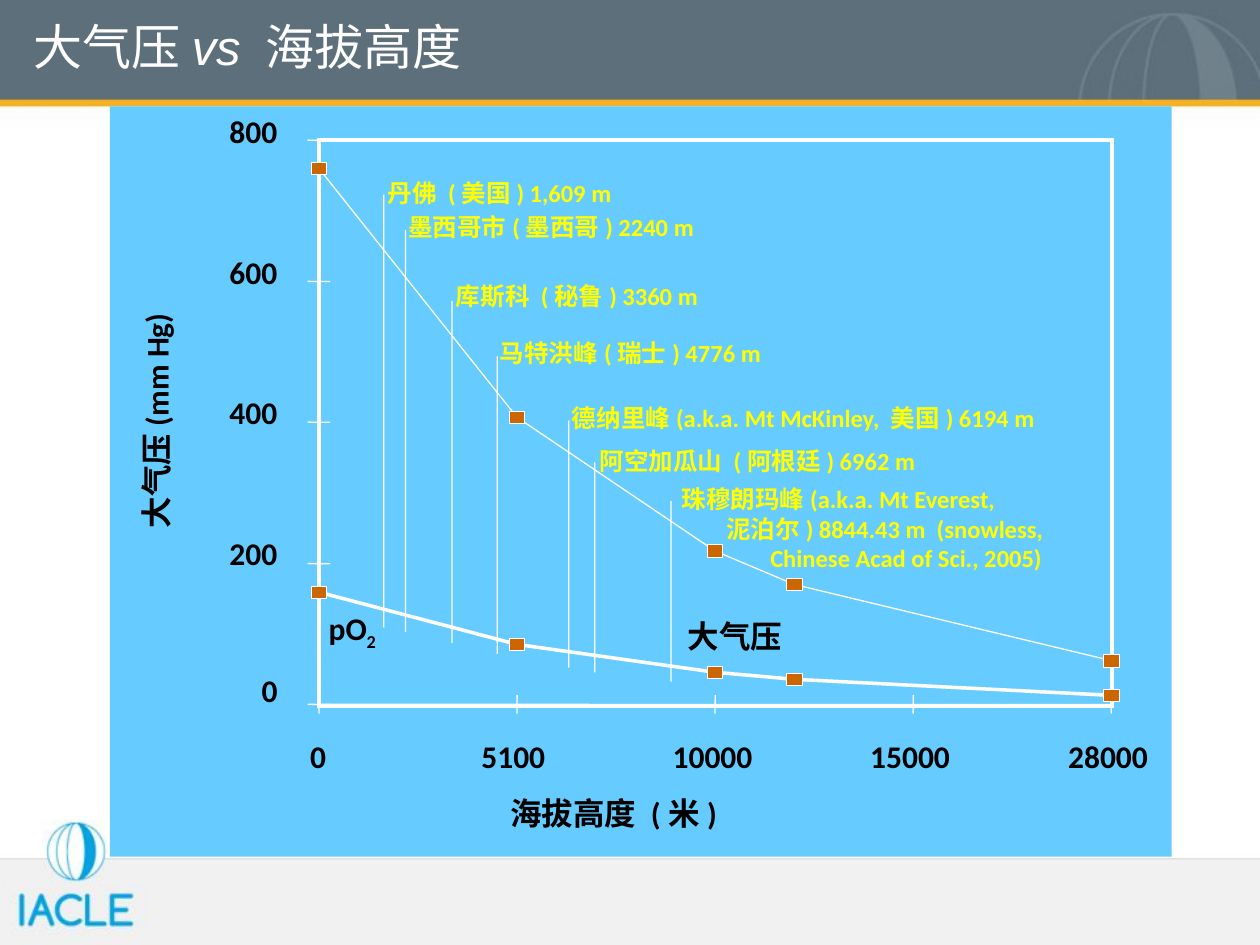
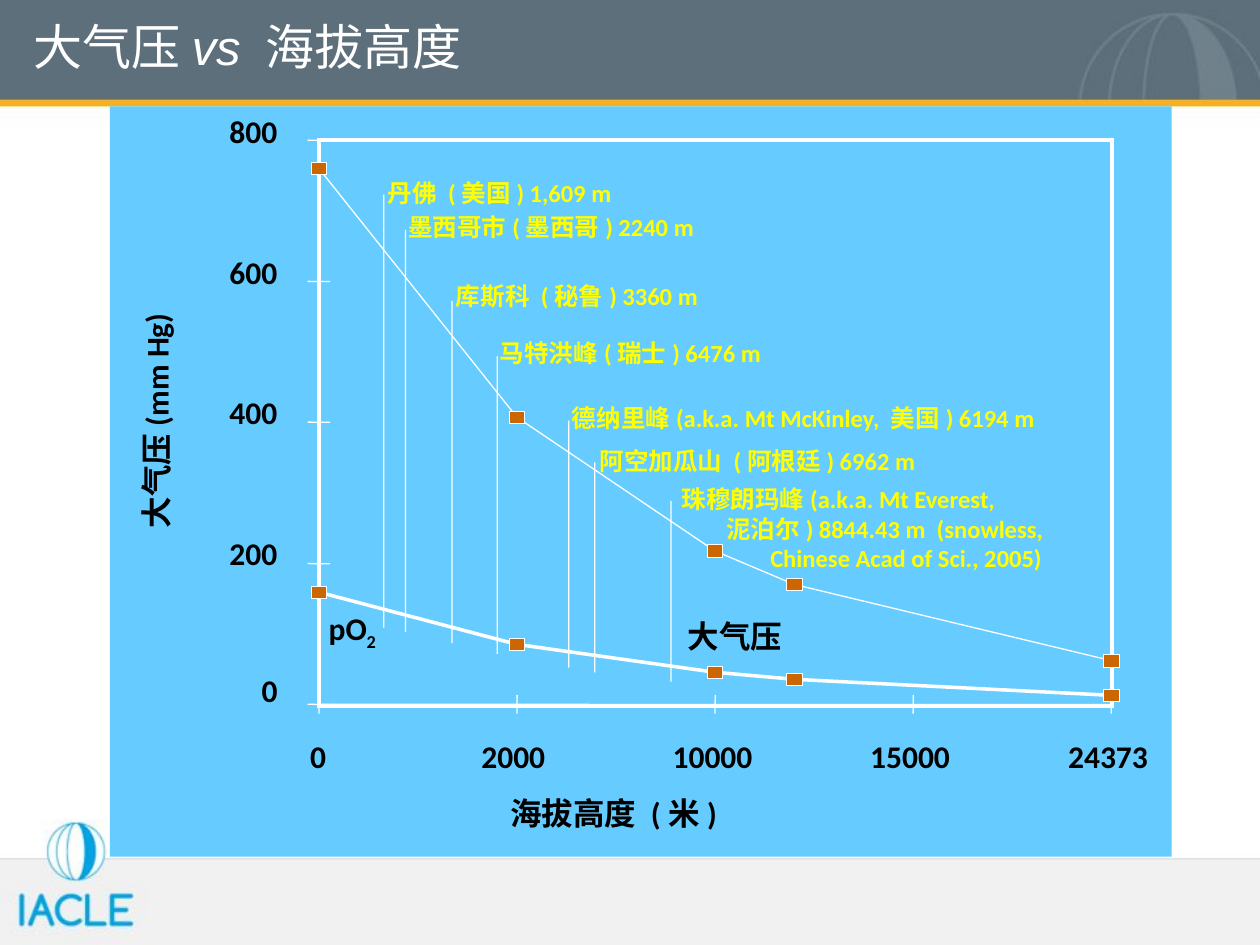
4776: 4776 -> 6476 (710, 354)
5100: 5100 -> 2000 (513, 758)
28000: 28000 -> 24373 (1108, 758)
